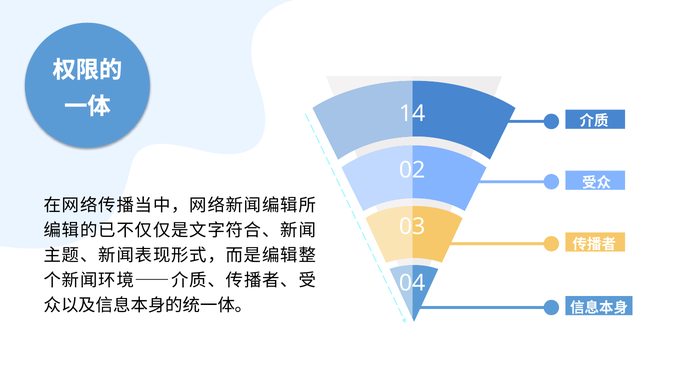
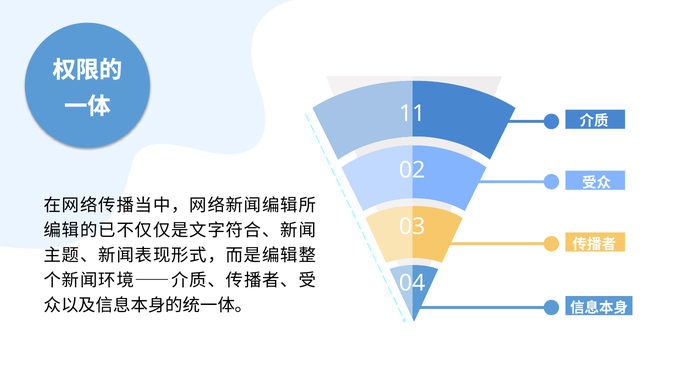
14: 14 -> 11 (412, 113)
